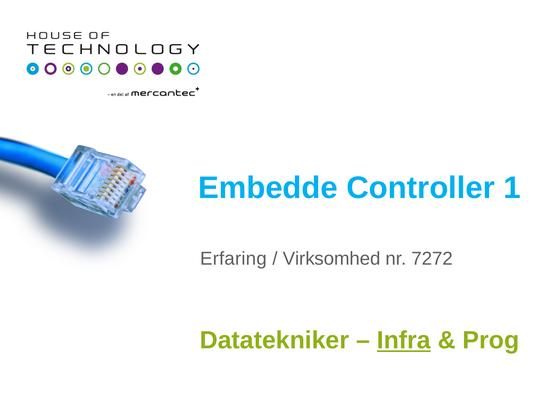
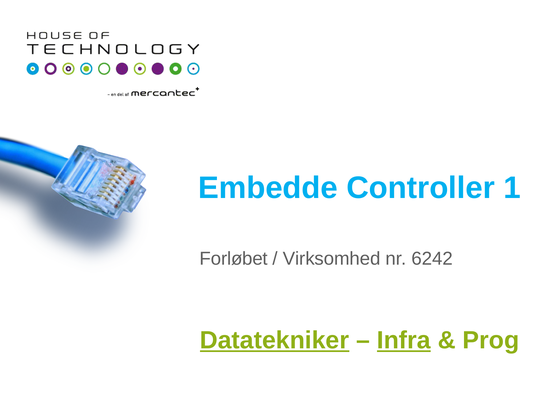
Erfaring: Erfaring -> Forløbet (234, 259)
7272: 7272 -> 6242 (432, 259)
Datatekniker underline: none -> present (275, 340)
